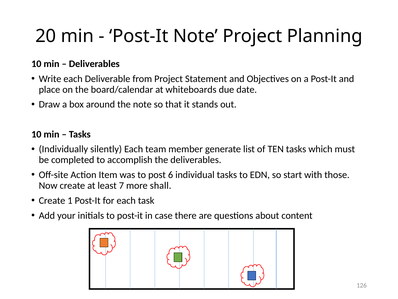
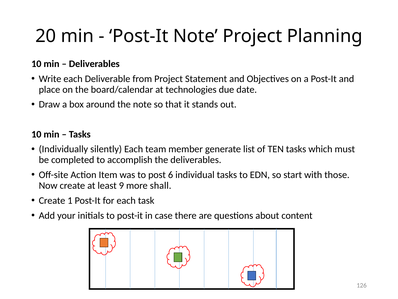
whiteboards: whiteboards -> technologies (191, 89)
7: 7 -> 9 (121, 185)
